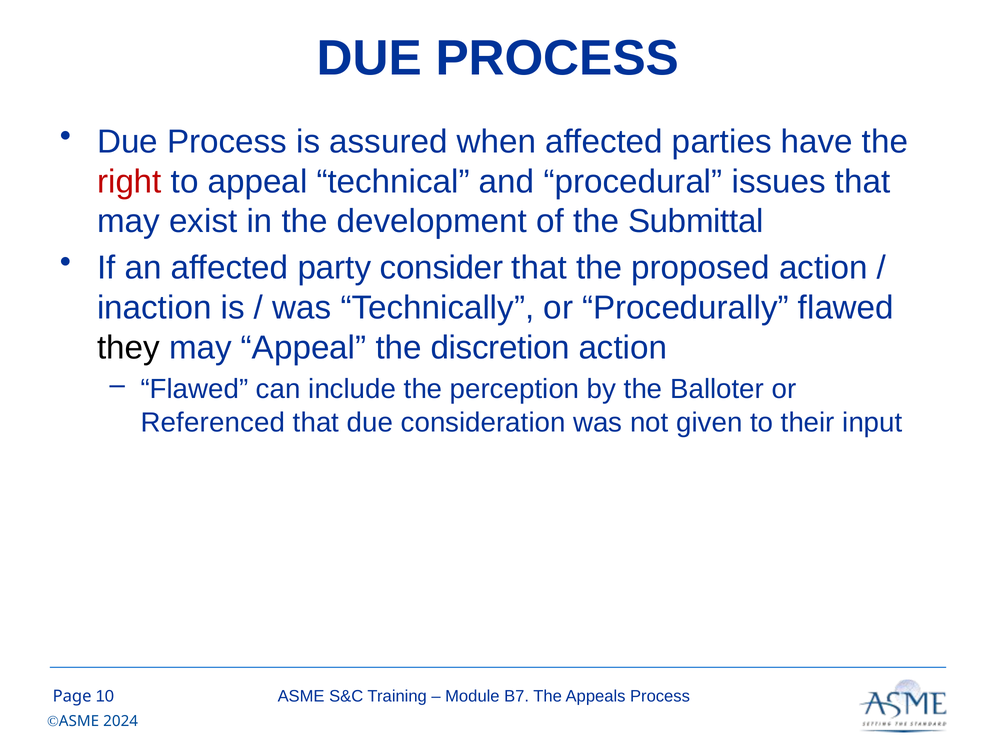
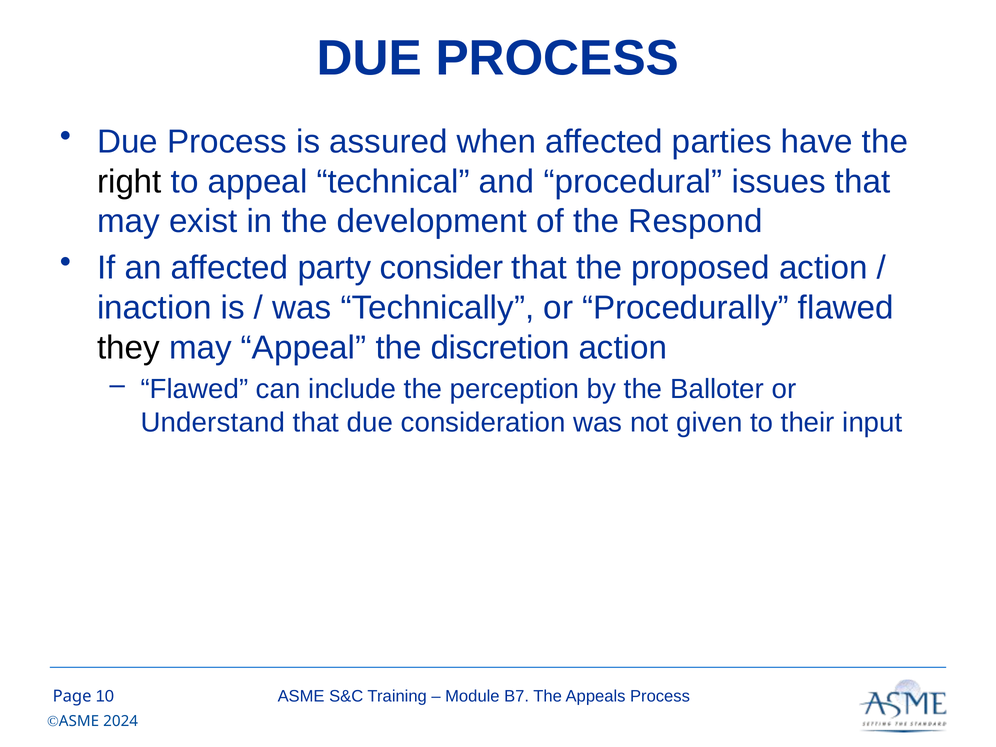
right colour: red -> black (129, 182)
Submittal: Submittal -> Respond (696, 221)
Referenced: Referenced -> Understand (213, 422)
